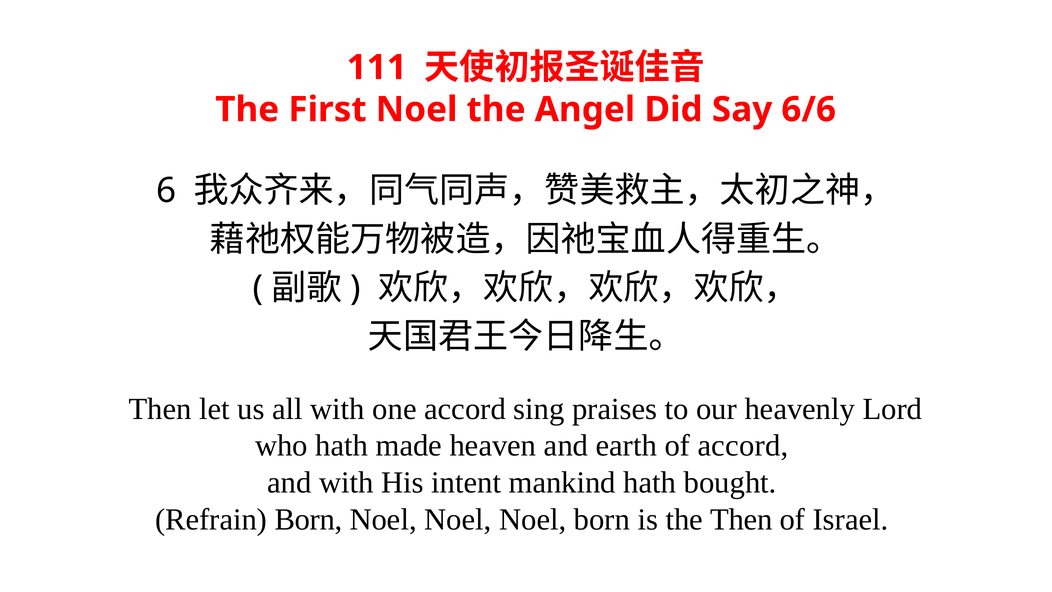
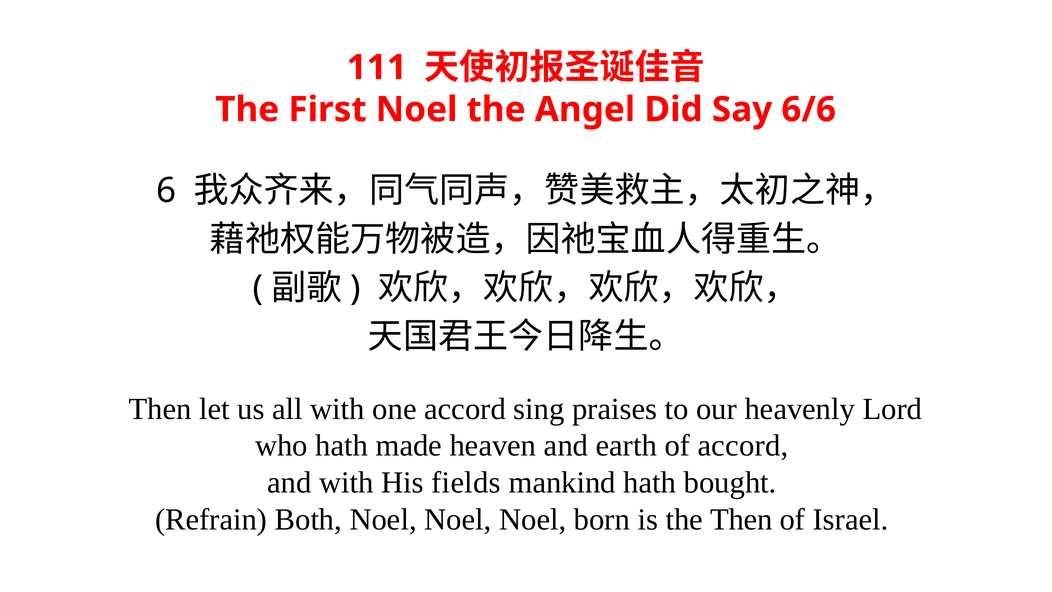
intent: intent -> fields (466, 482)
Refrain Born: Born -> Both (308, 519)
